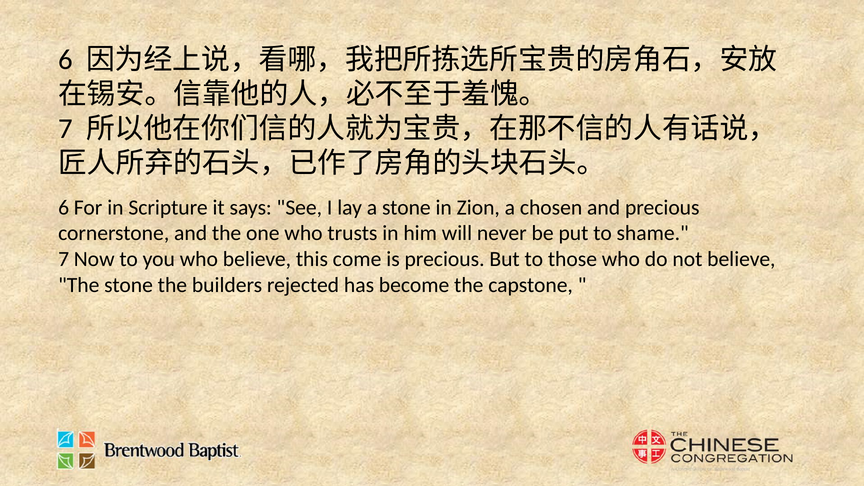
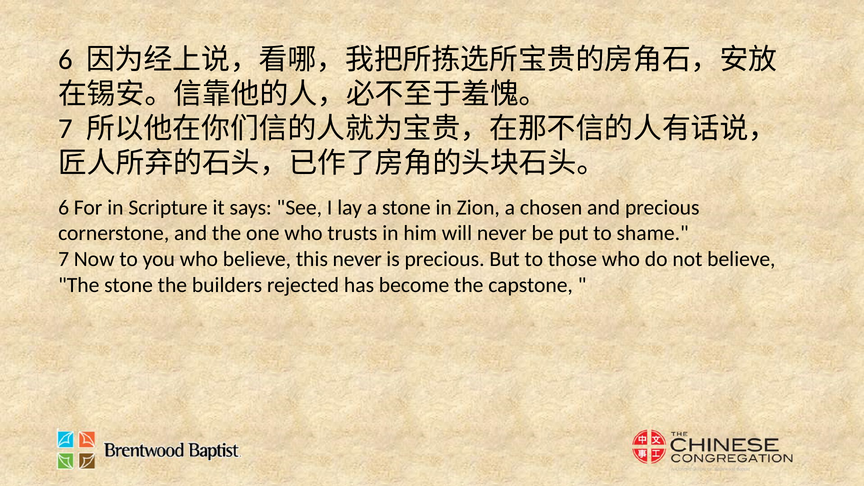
this come: come -> never (357, 259)
